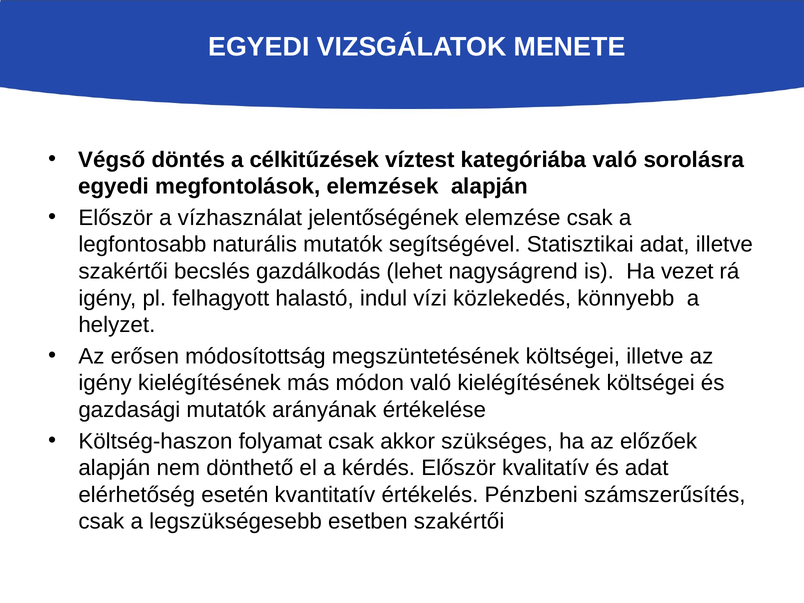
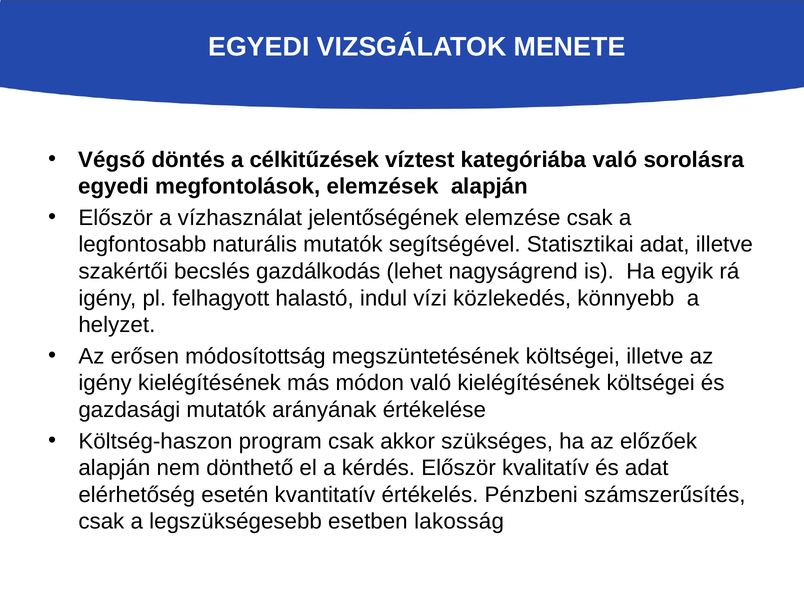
vezet: vezet -> egyik (687, 271)
folyamat: folyamat -> program (280, 441)
esetben szakértői: szakértői -> lakosság (459, 522)
